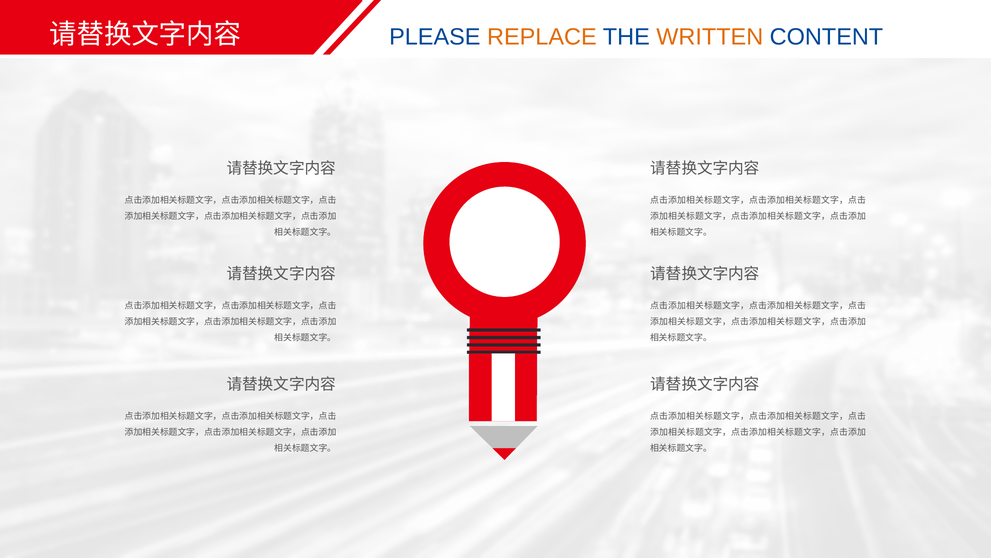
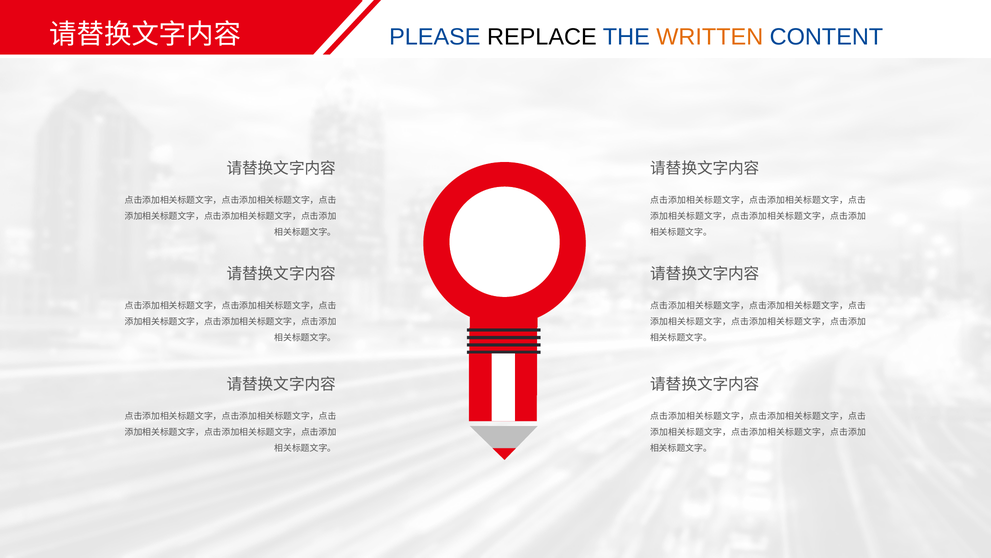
REPLACE colour: orange -> black (542, 37)
